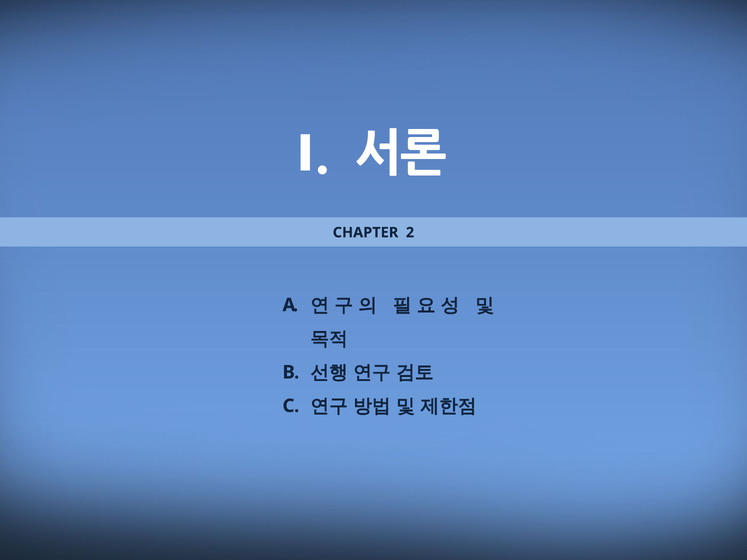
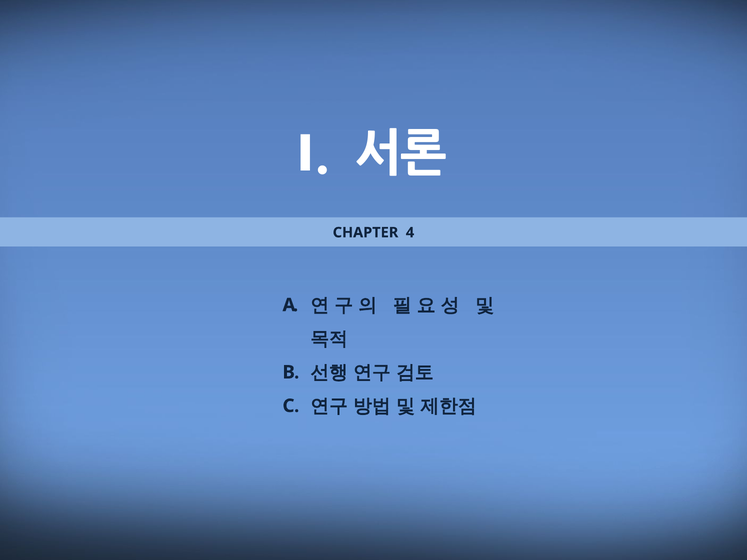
2: 2 -> 4 (410, 233)
